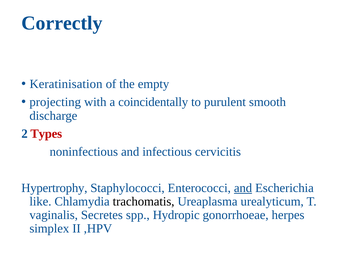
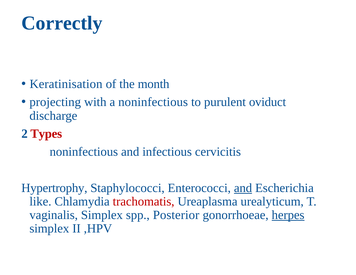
empty: empty -> month (154, 84)
a coincidentally: coincidentally -> noninfectious (153, 102)
smooth: smooth -> oviduct (268, 102)
trachomatis colour: black -> red (144, 201)
vaginalis Secretes: Secretes -> Simplex (102, 215)
Hydropic: Hydropic -> Posterior (176, 215)
herpes underline: none -> present (288, 215)
